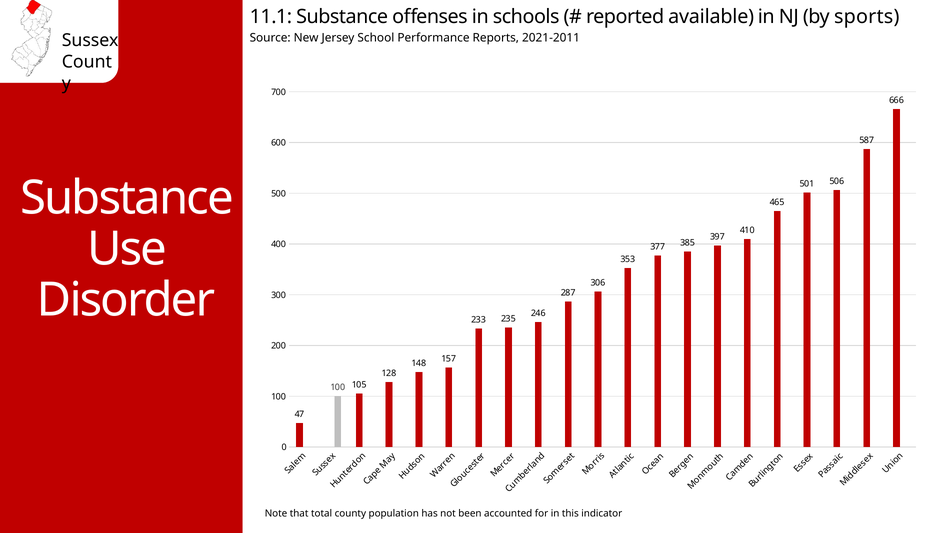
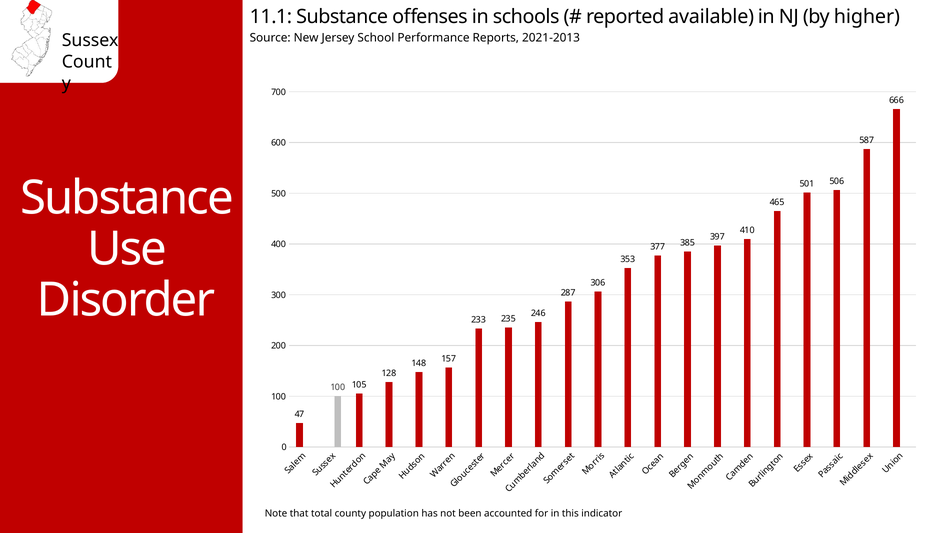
sports: sports -> higher (867, 17)
2021-2011: 2021-2011 -> 2021-2013 (551, 38)
